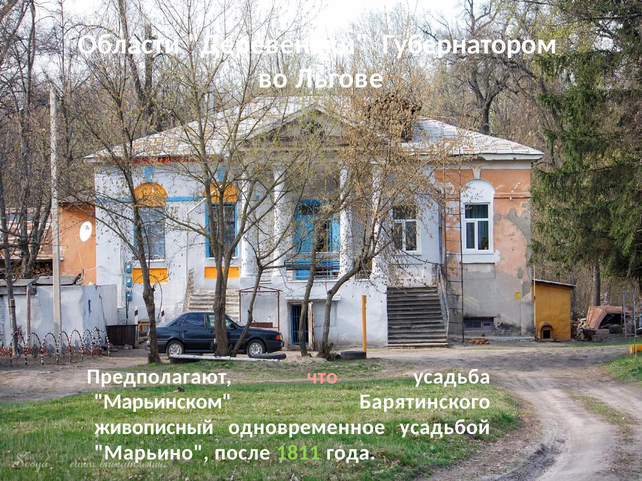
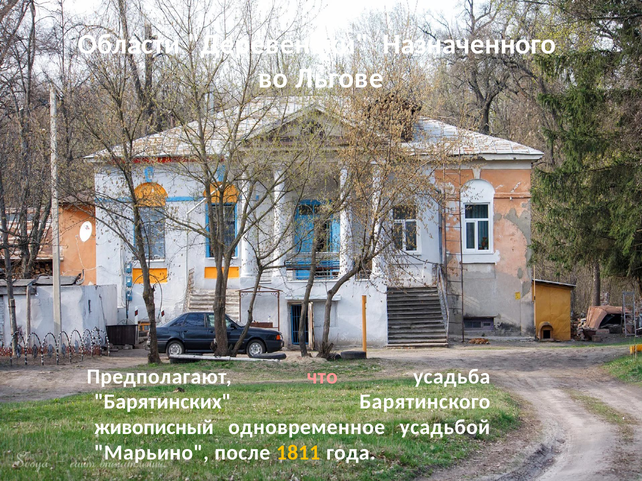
Губернатором: Губернатором -> Назначенного (470, 44)
Марьинском: Марьинском -> Барятинских (163, 402)
1811 colour: light green -> yellow (298, 453)
